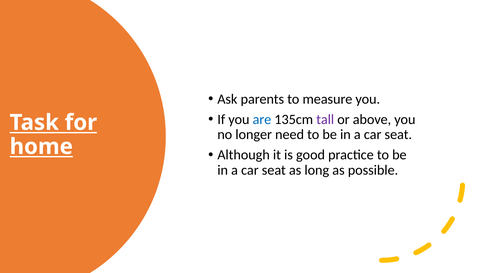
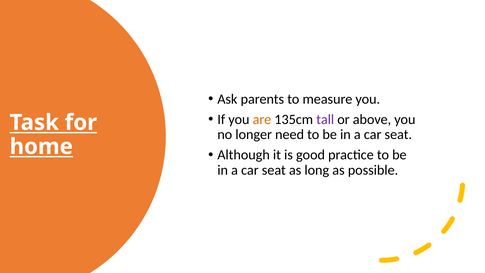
are colour: blue -> orange (262, 119)
